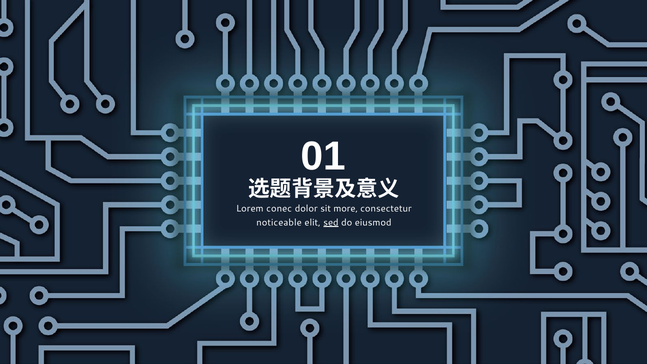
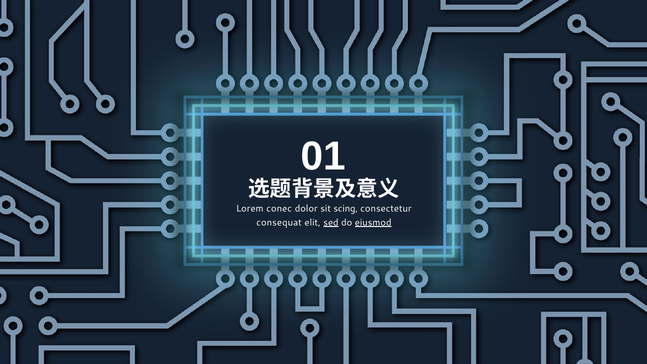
more: more -> scing (346, 209)
noticeable: noticeable -> consequat (279, 222)
eiusmod underline: none -> present (373, 222)
